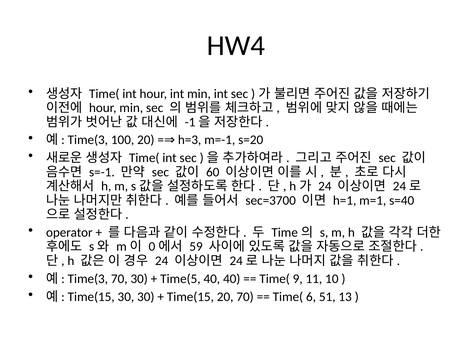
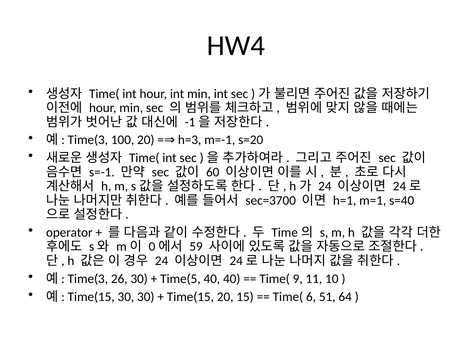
Time(3 70: 70 -> 26 (119, 279)
20 70: 70 -> 15 (245, 297)
13: 13 -> 64 (345, 297)
